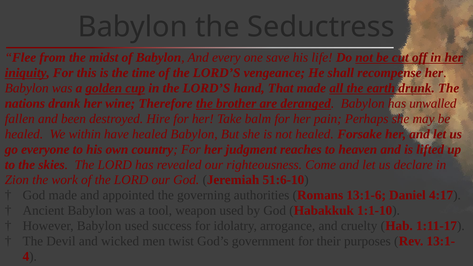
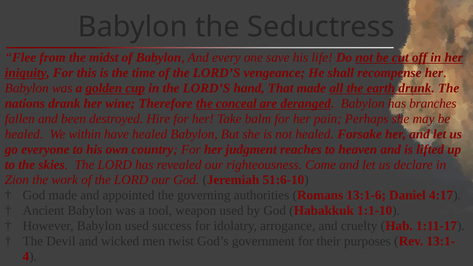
brother: brother -> conceal (236, 103)
unwalled: unwalled -> branches (433, 103)
